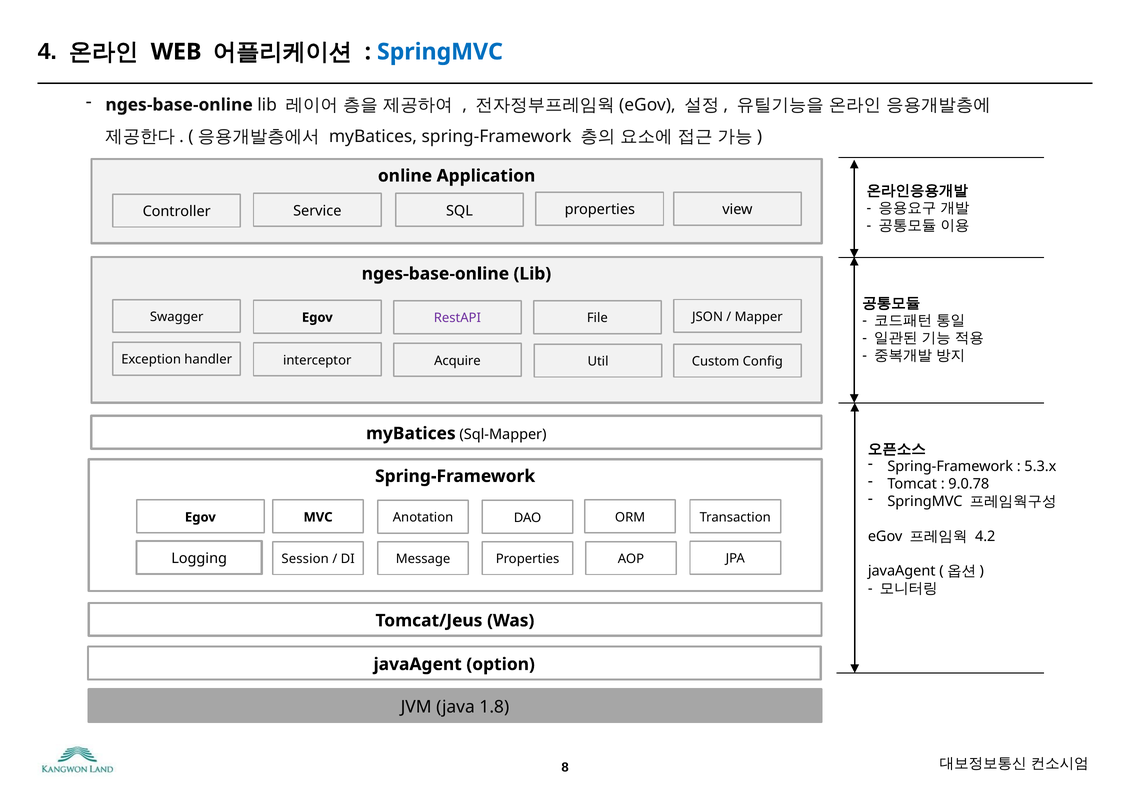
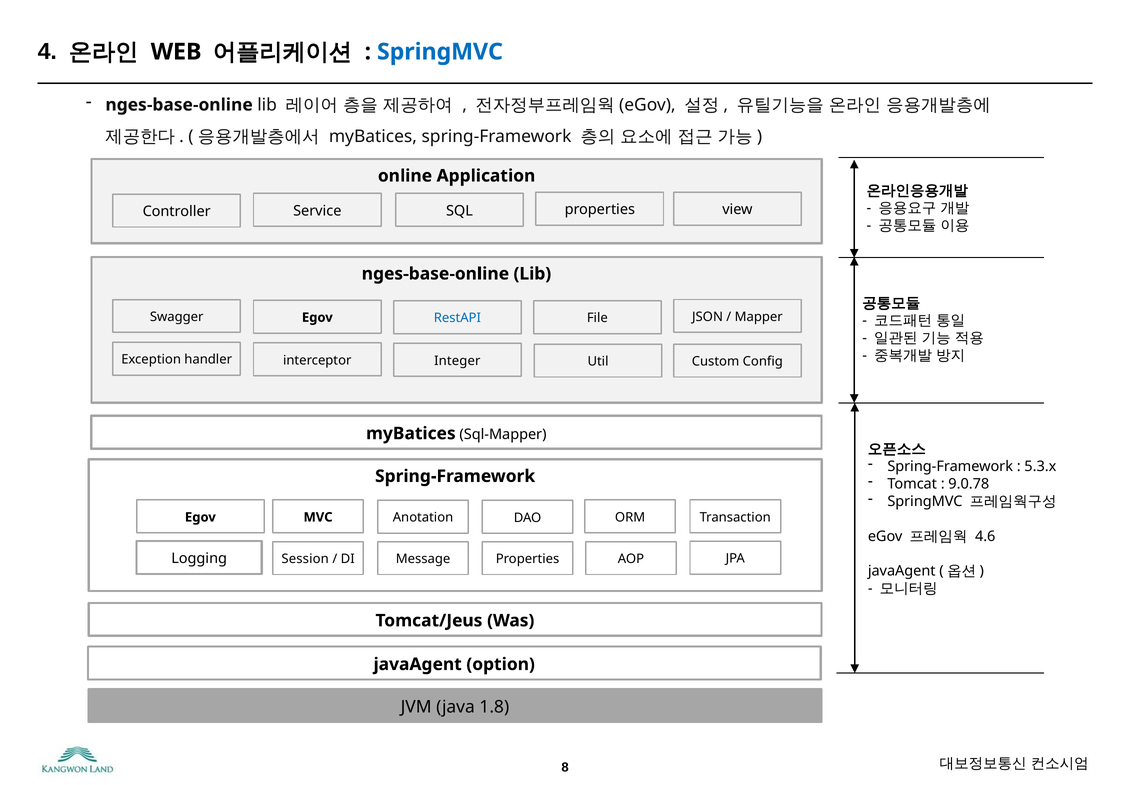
RestAPI colour: purple -> blue (457, 318)
Acquire: Acquire -> Integer (457, 360)
4.2: 4.2 -> 4.6 (985, 536)
